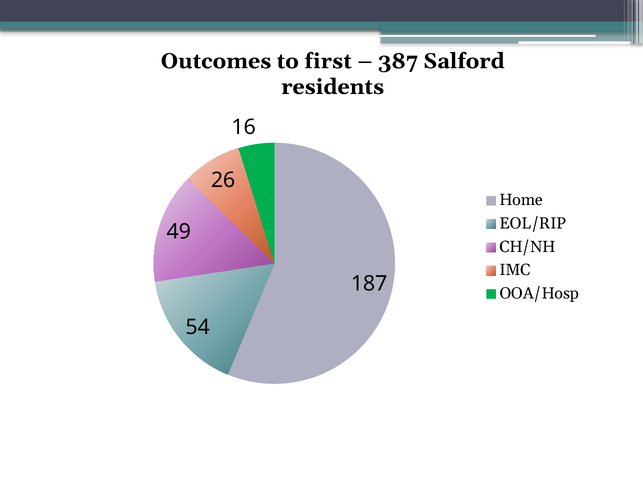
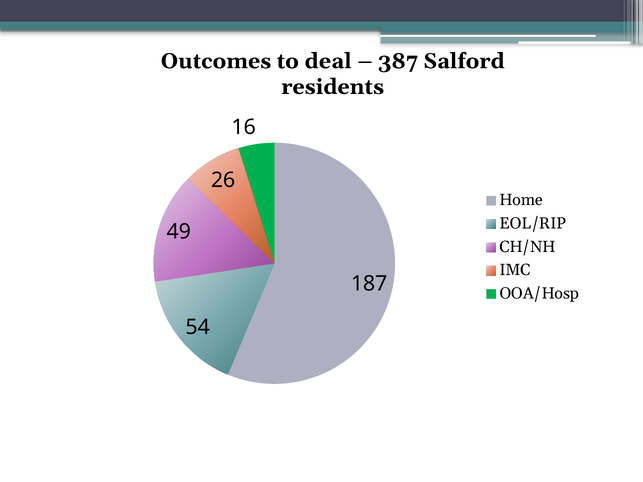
first: first -> deal (328, 61)
